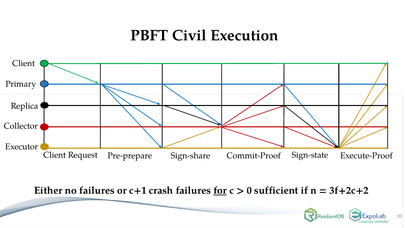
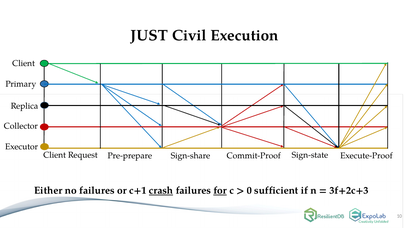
PBFT: PBFT -> JUST (149, 35)
crash underline: none -> present (161, 190)
3f+2c+2: 3f+2c+2 -> 3f+2c+3 (349, 190)
